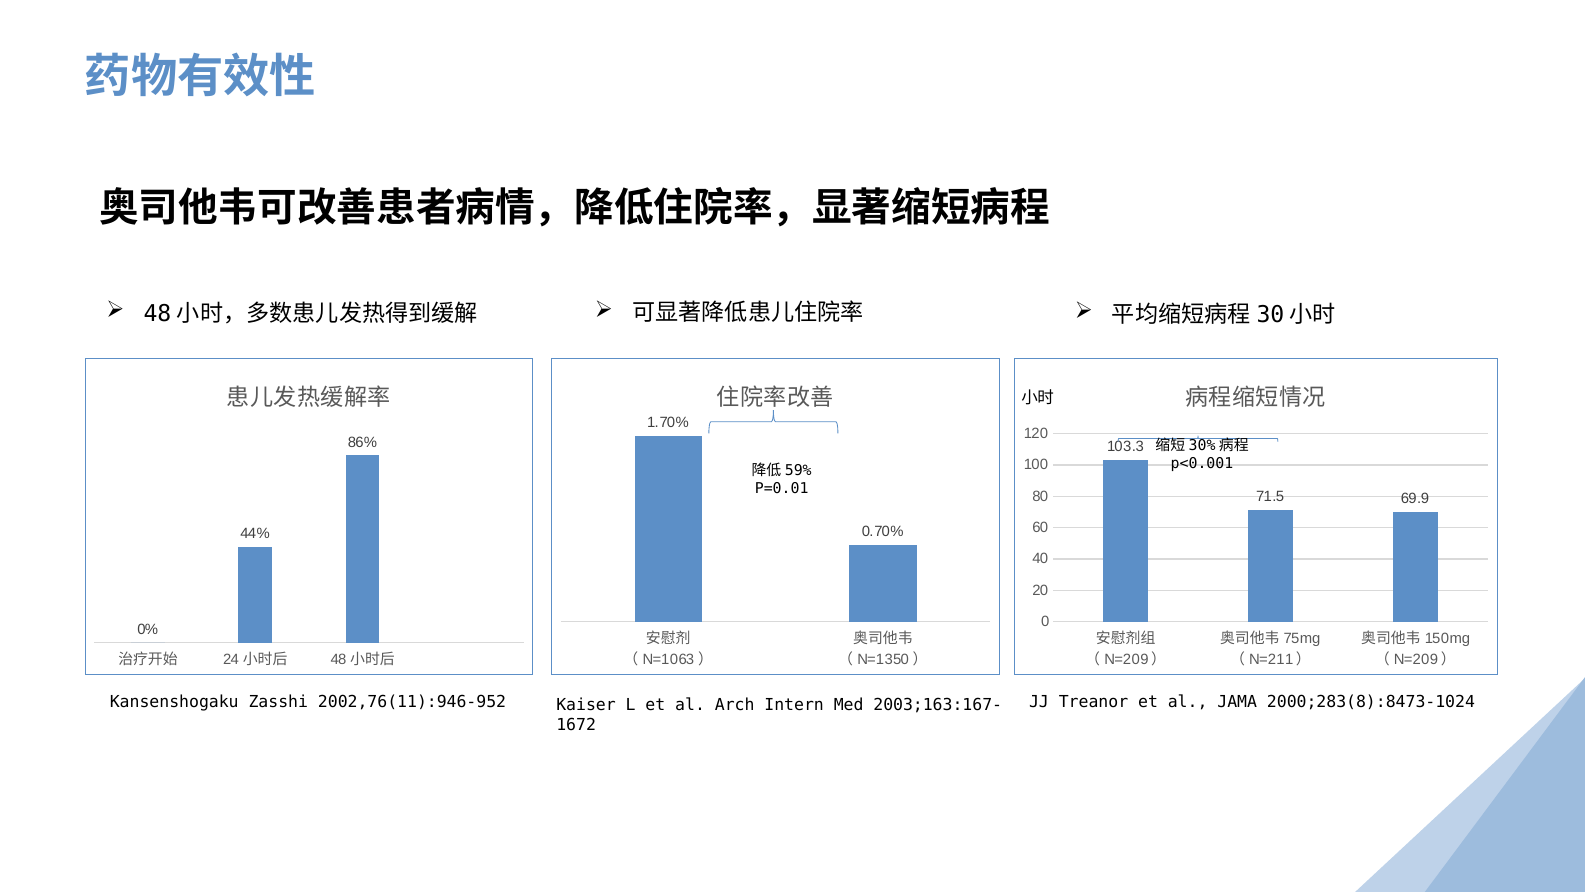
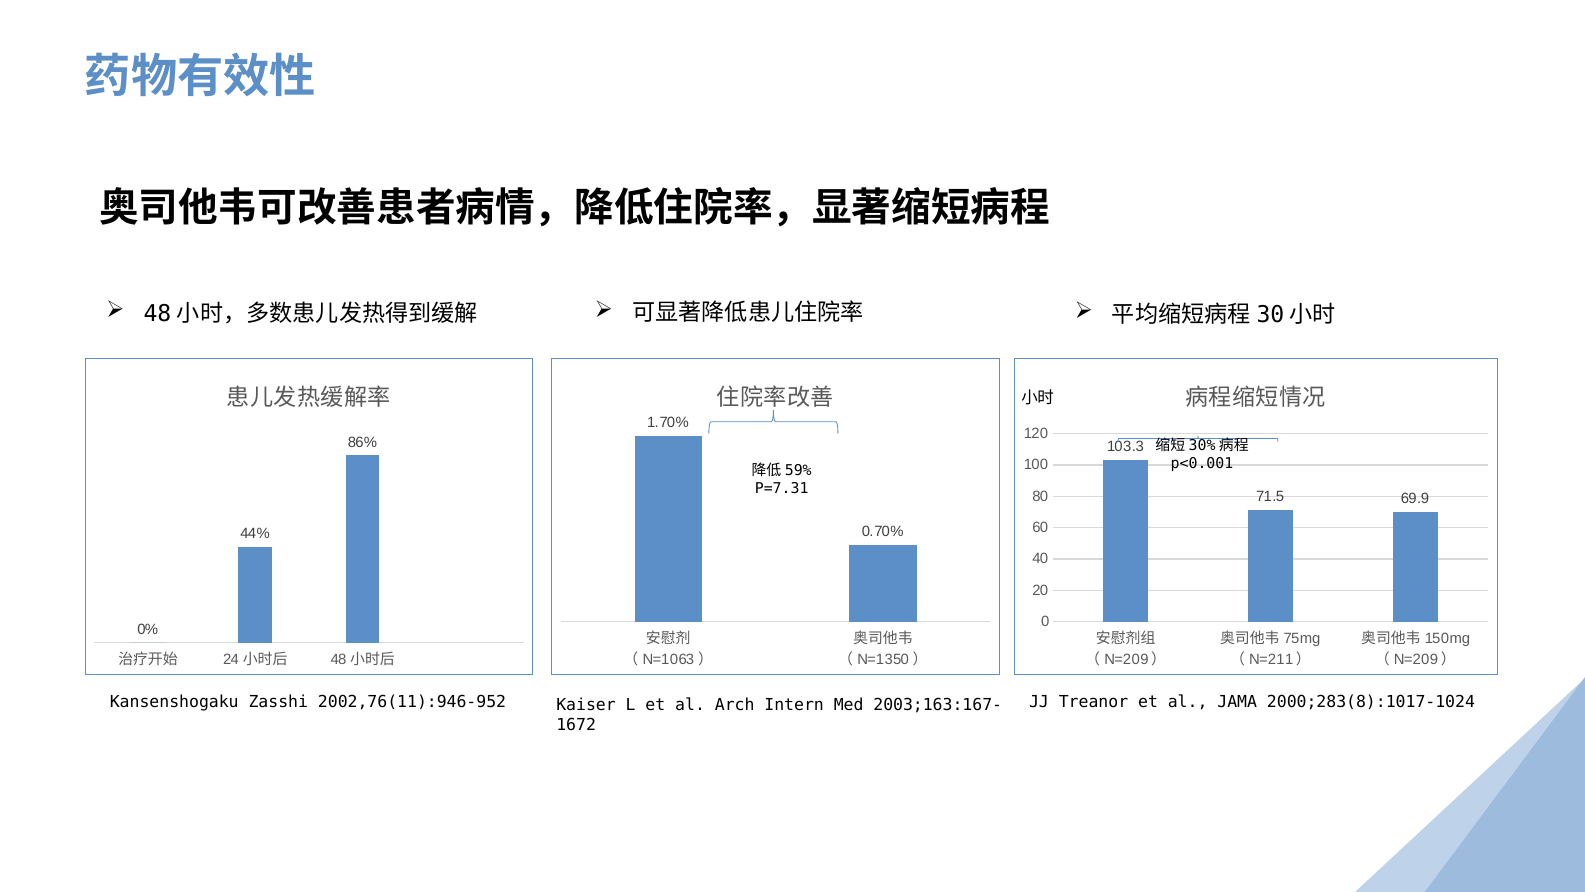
P=0.01: P=0.01 -> P=7.31 (782, 489)
2000;283(8):8473-1024: 2000;283(8):8473-1024 -> 2000;283(8):1017-1024 (1371, 702)
